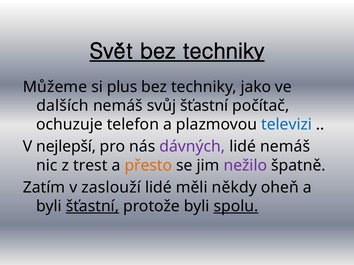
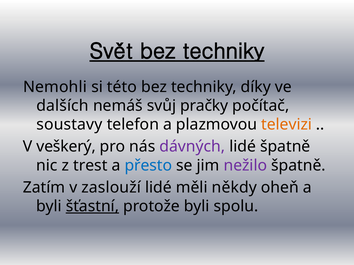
Můžeme: Můžeme -> Nemohli (55, 87)
plus: plus -> této (122, 87)
jako: jako -> díky (256, 87)
svůj šťastní: šťastní -> pračky (204, 106)
ochuzuje: ochuzuje -> soustavy (69, 125)
televizi colour: blue -> orange (287, 125)
nejlepší: nejlepší -> veškerý (66, 147)
lidé nemáš: nemáš -> špatně (285, 147)
přesto colour: orange -> blue (148, 166)
spolu underline: present -> none (236, 207)
